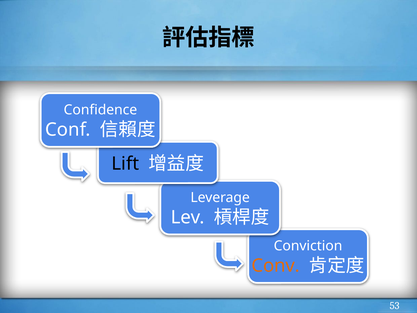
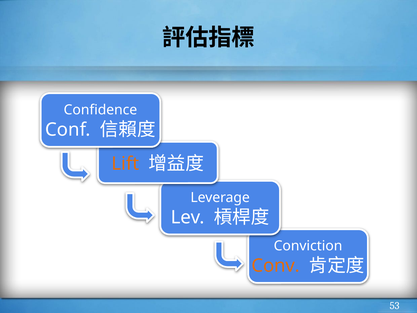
Lift colour: black -> orange (125, 164)
